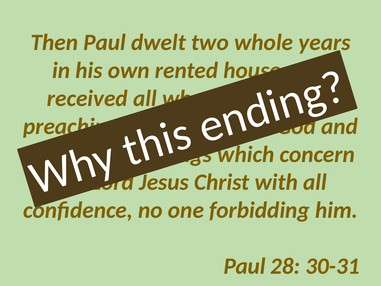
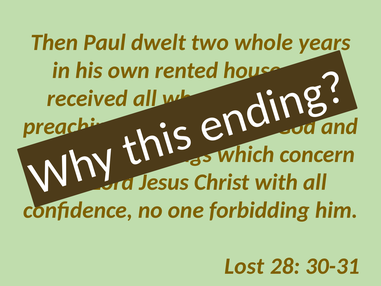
Paul: Paul -> Lost (244, 266)
